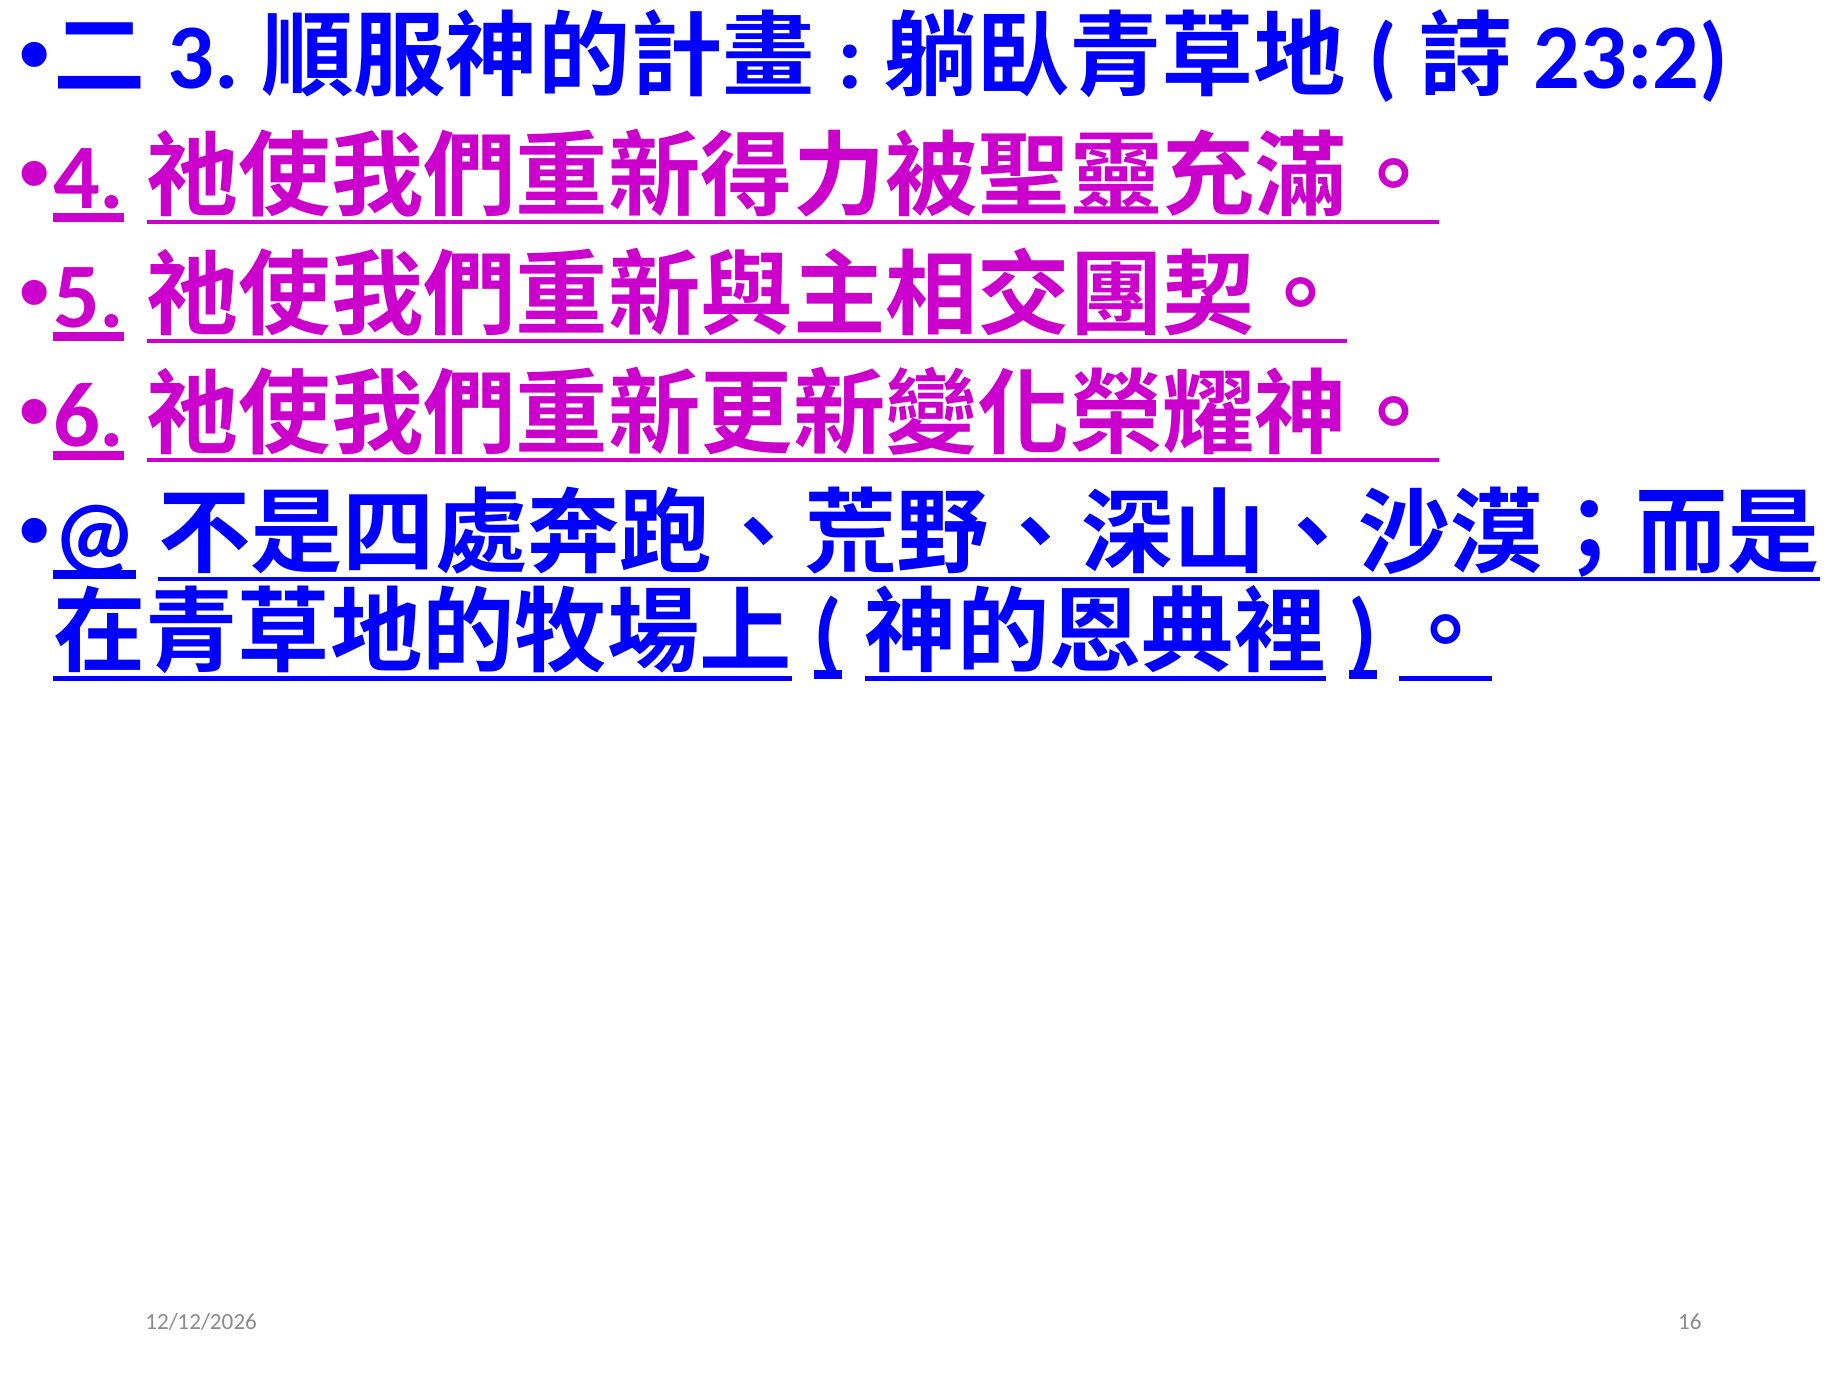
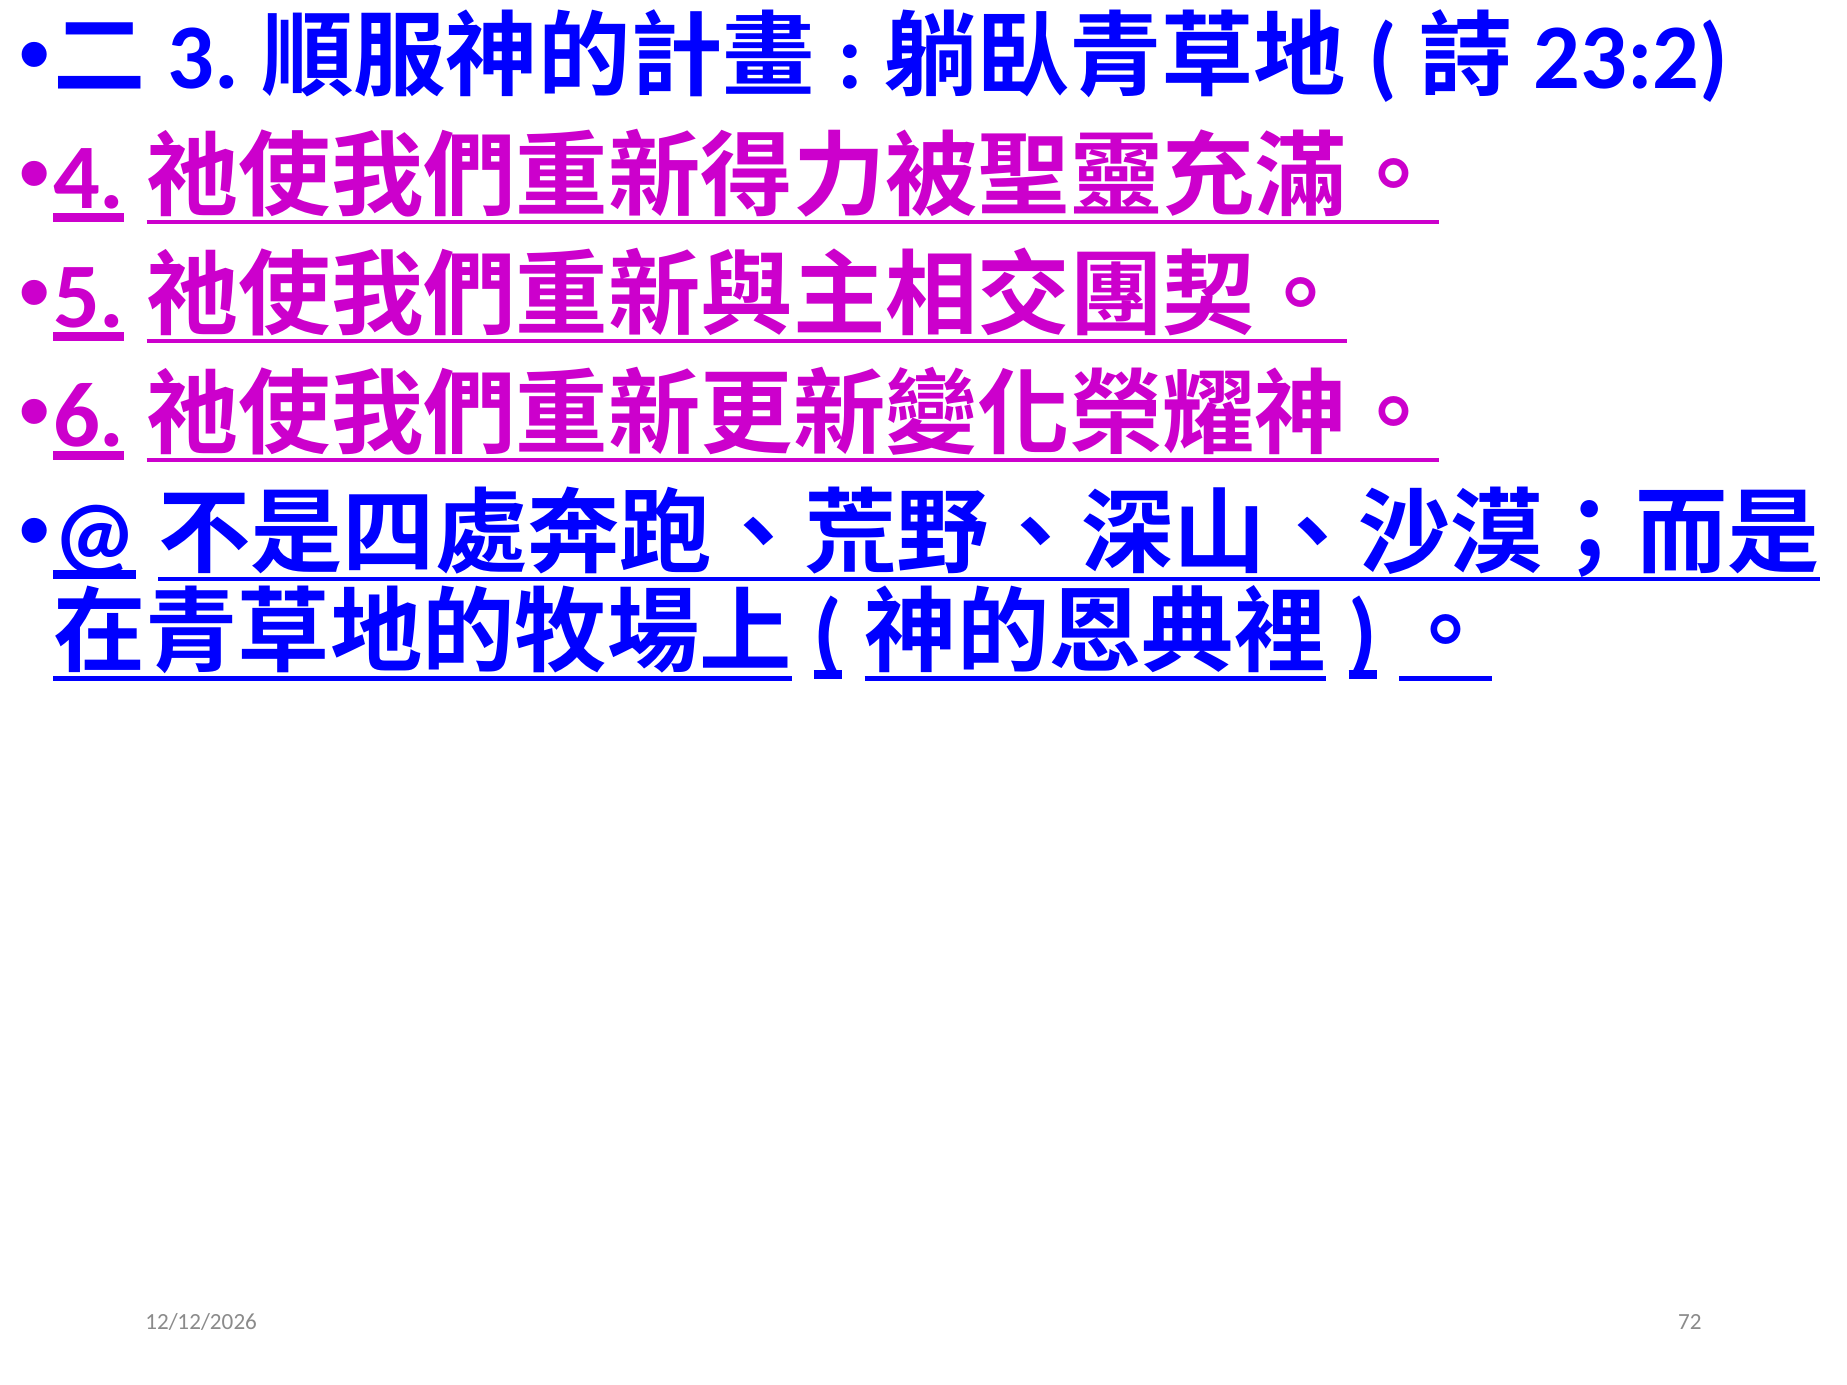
16: 16 -> 72 (1690, 1322)
